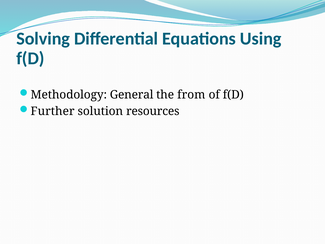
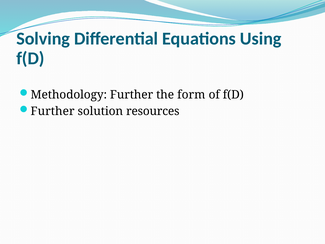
Methodology General: General -> Further (132, 95)
from: from -> form (191, 95)
